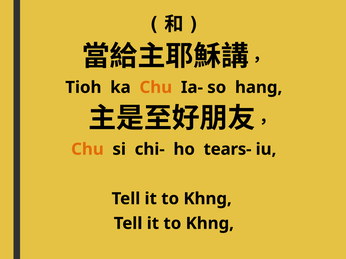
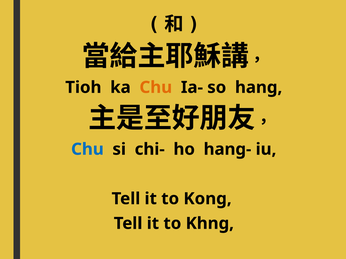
Chu colour: orange -> blue (87, 150)
tears-: tears- -> hang- (227, 150)
Khng: Khng -> Kong (208, 199)
